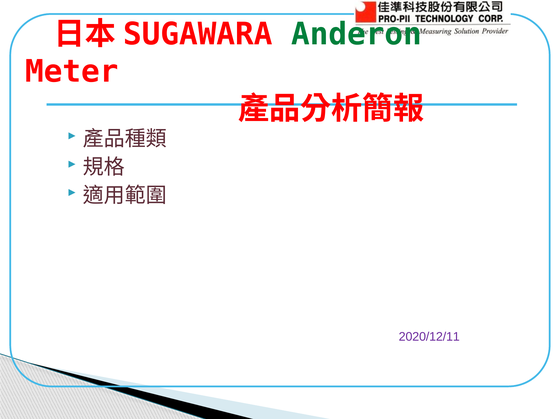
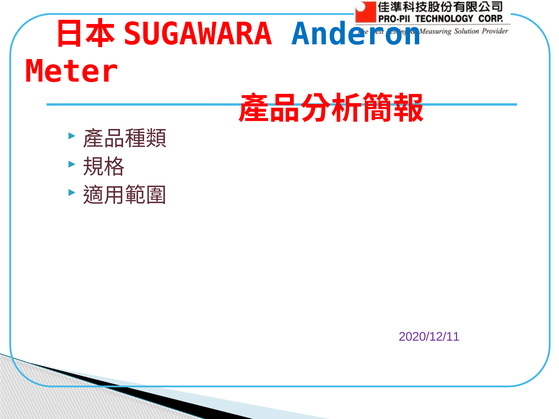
Anderon colour: green -> blue (357, 34)
